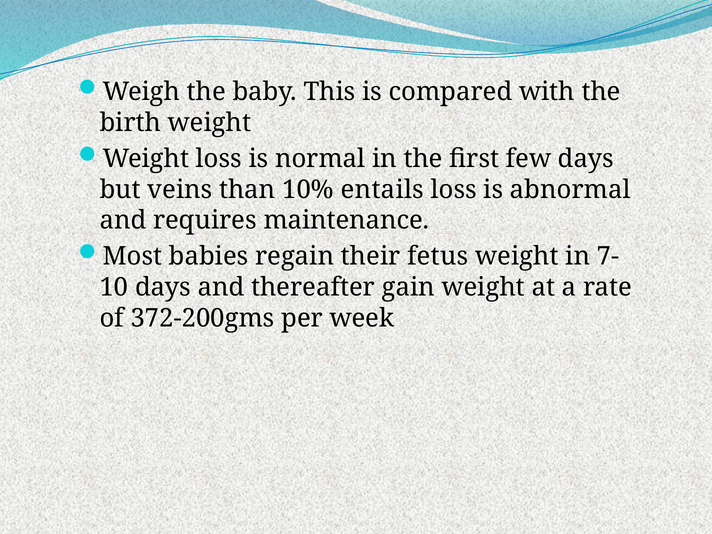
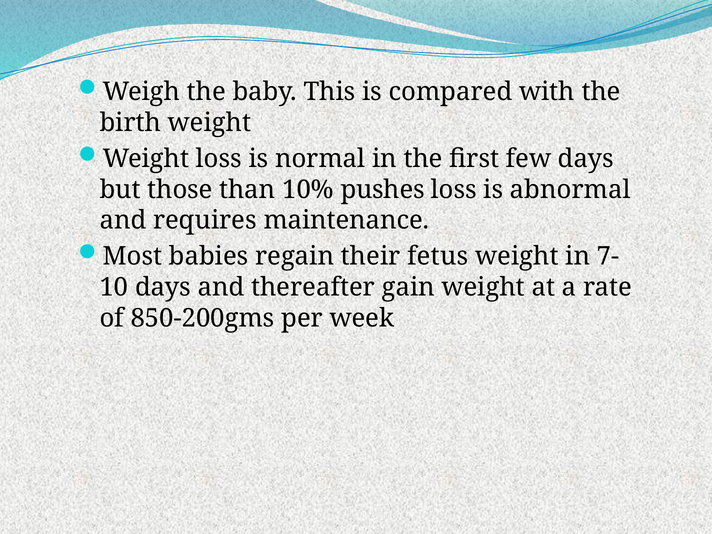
veins: veins -> those (180, 190)
entails: entails -> pushes (383, 190)
372-200gms: 372-200gms -> 850-200gms (203, 318)
